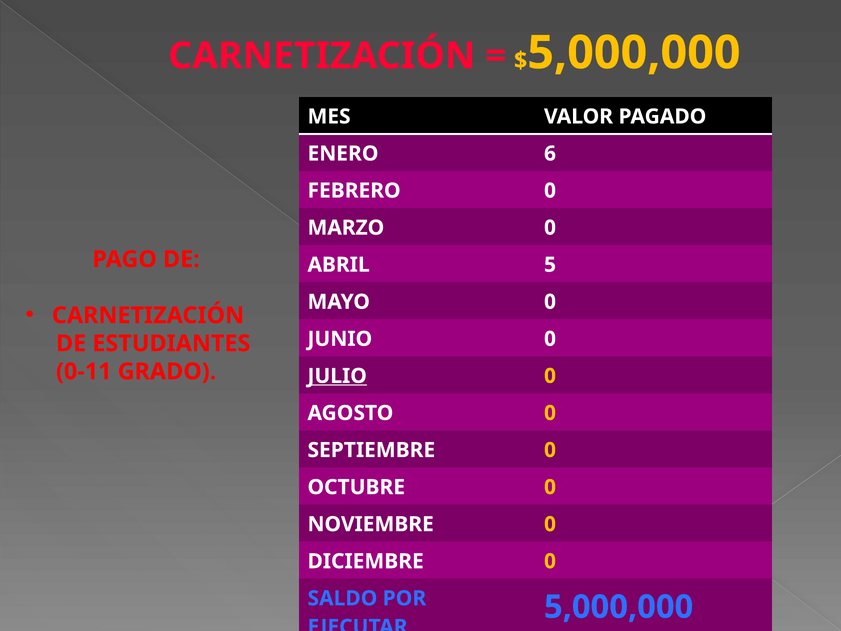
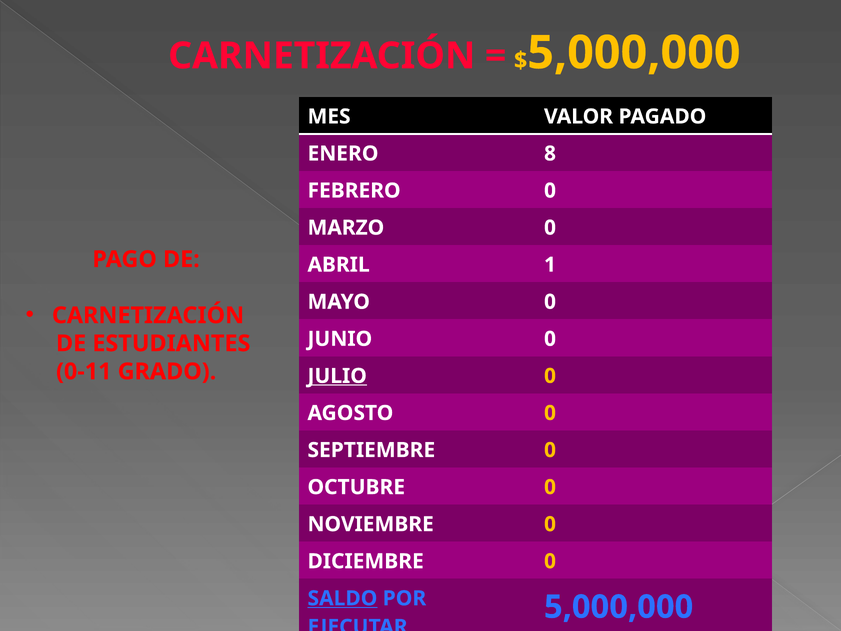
6: 6 -> 8 (550, 154)
5: 5 -> 1 (550, 265)
SALDO underline: none -> present (342, 598)
